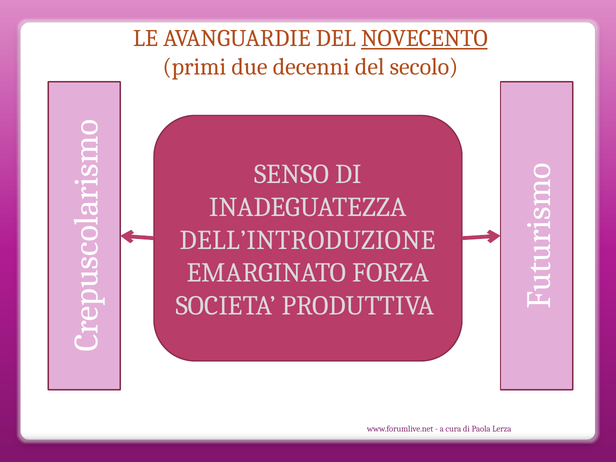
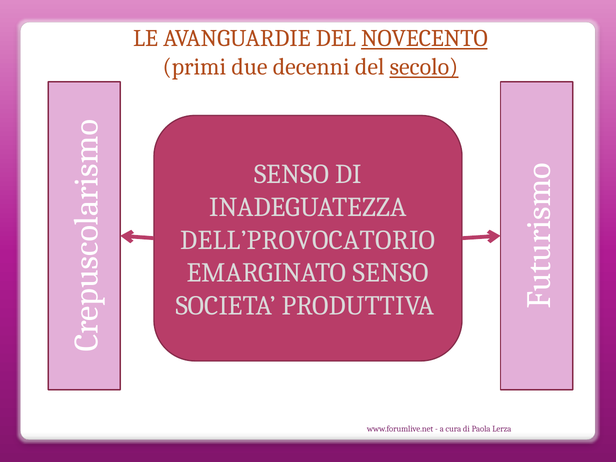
secolo underline: none -> present (424, 67)
DELL’INTRODUZIONE: DELL’INTRODUZIONE -> DELL’PROVOCATORIO (308, 240)
EMARGINATO FORZA: FORZA -> SENSO (391, 273)
